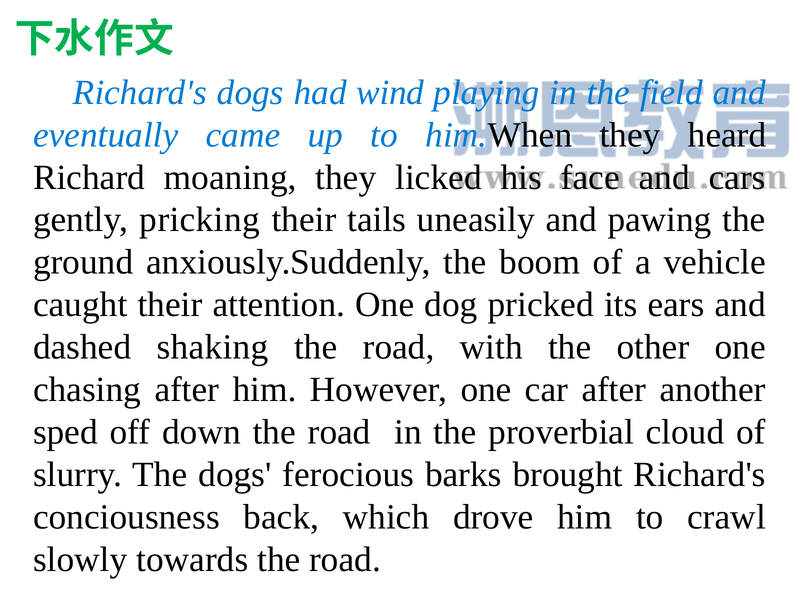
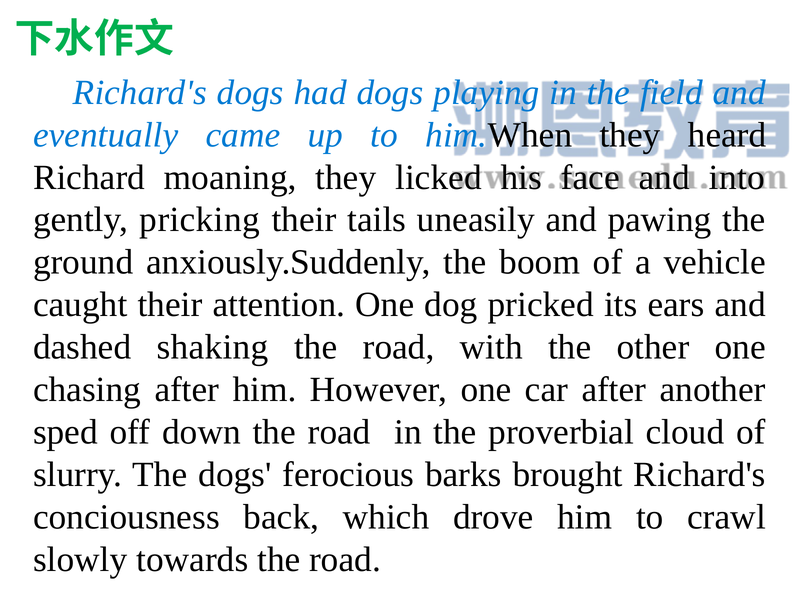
had wind: wind -> dogs (390, 92)
cars: cars -> into (737, 177)
